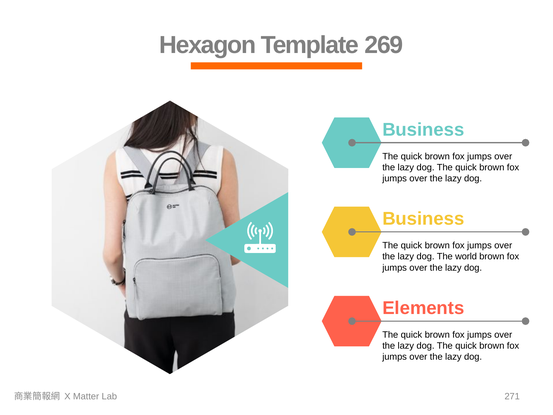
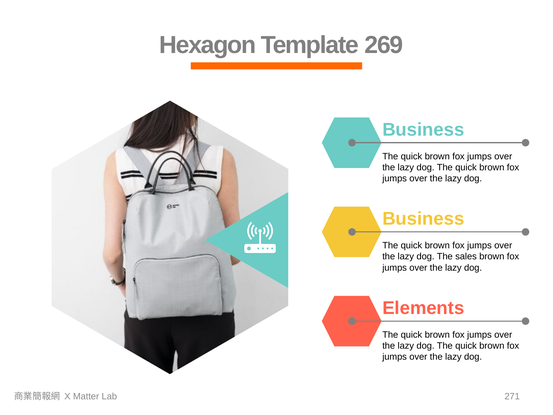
world: world -> sales (466, 256)
